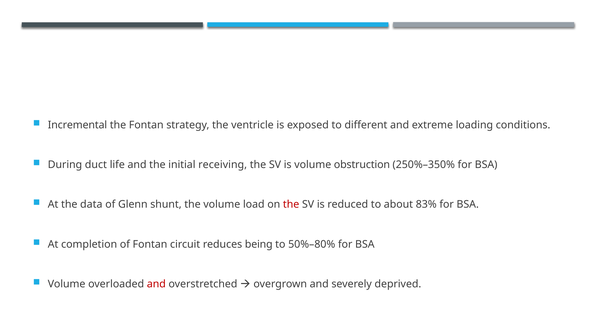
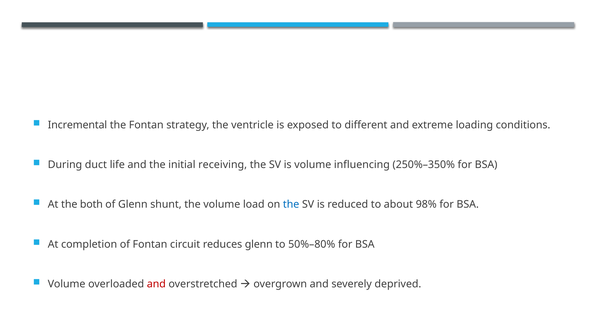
obstruction: obstruction -> influencing (362, 165)
data: data -> both (91, 205)
the colour: red -> blue (291, 205)
83%: 83% -> 98% (426, 205)
reduces being: being -> glenn (259, 244)
